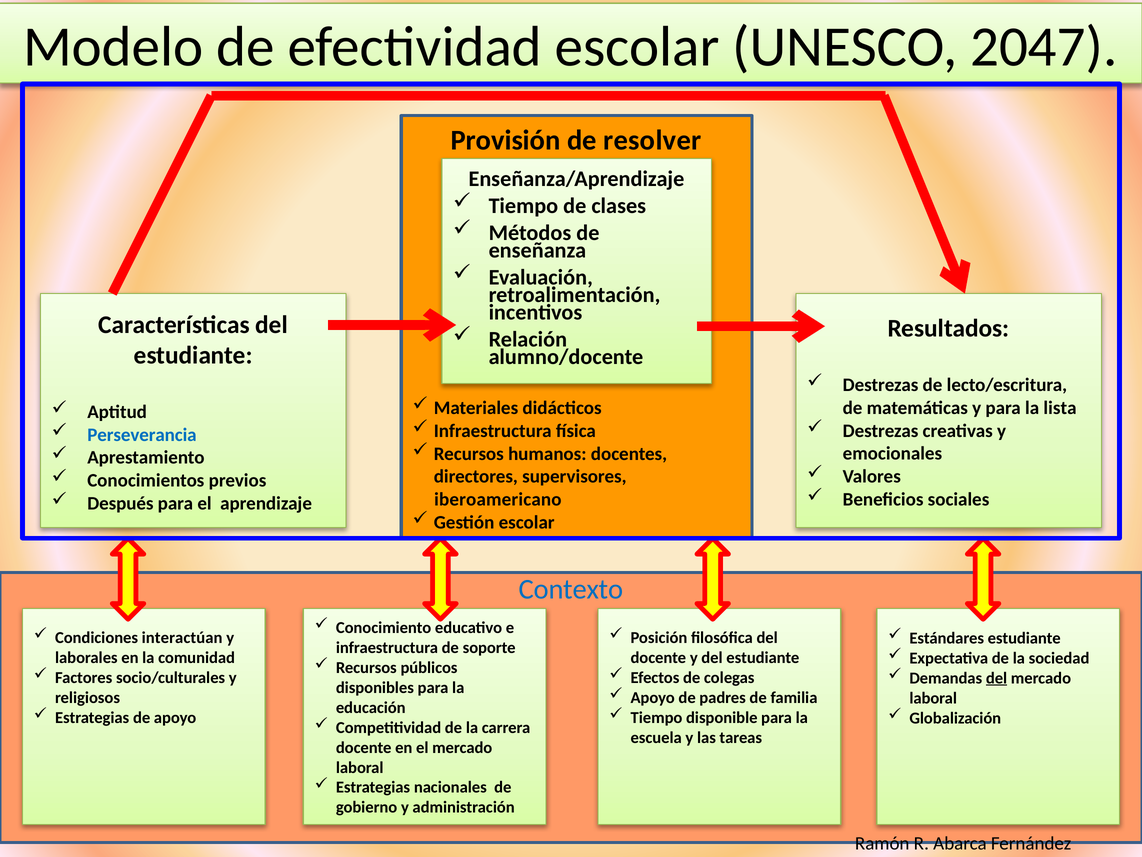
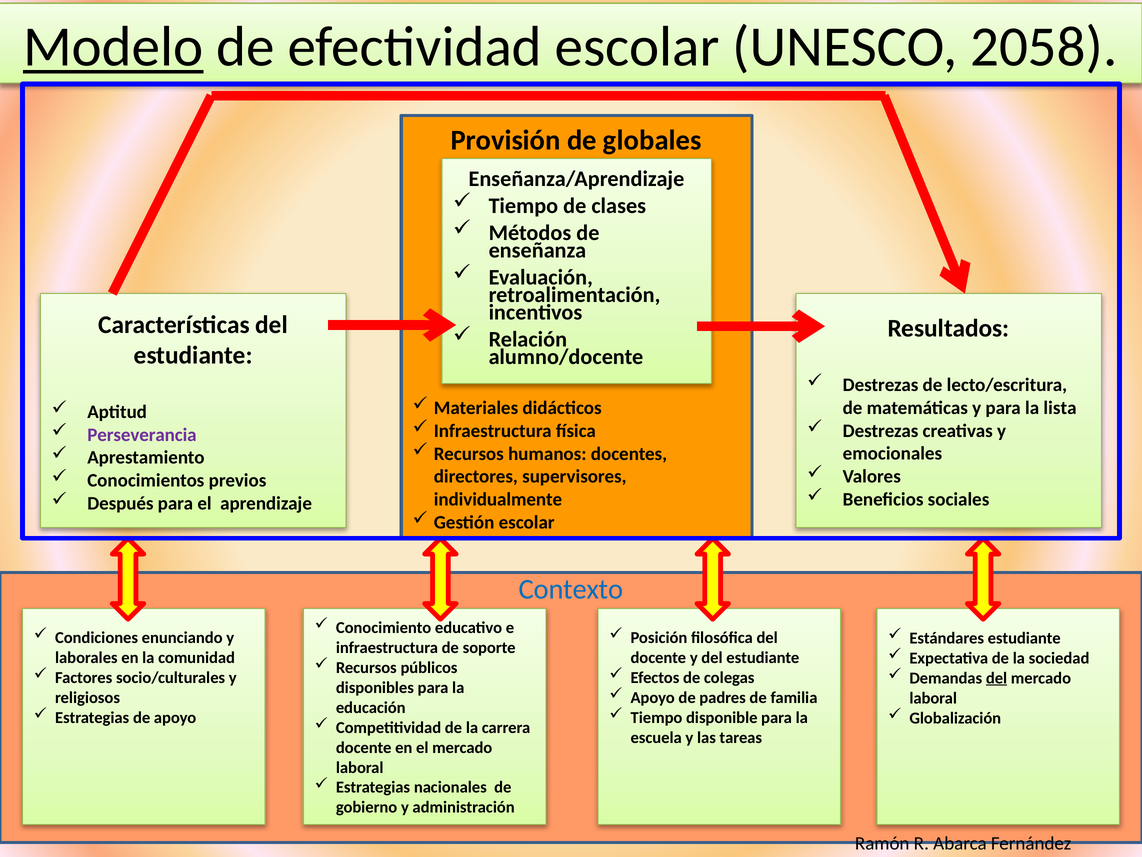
Modelo underline: none -> present (113, 47)
2047: 2047 -> 2058 (1044, 47)
resolver: resolver -> globales (652, 140)
Perseverancia colour: blue -> purple (142, 434)
iberoamericano: iberoamericano -> individualmente (498, 499)
interactúan: interactúan -> enunciando (182, 637)
